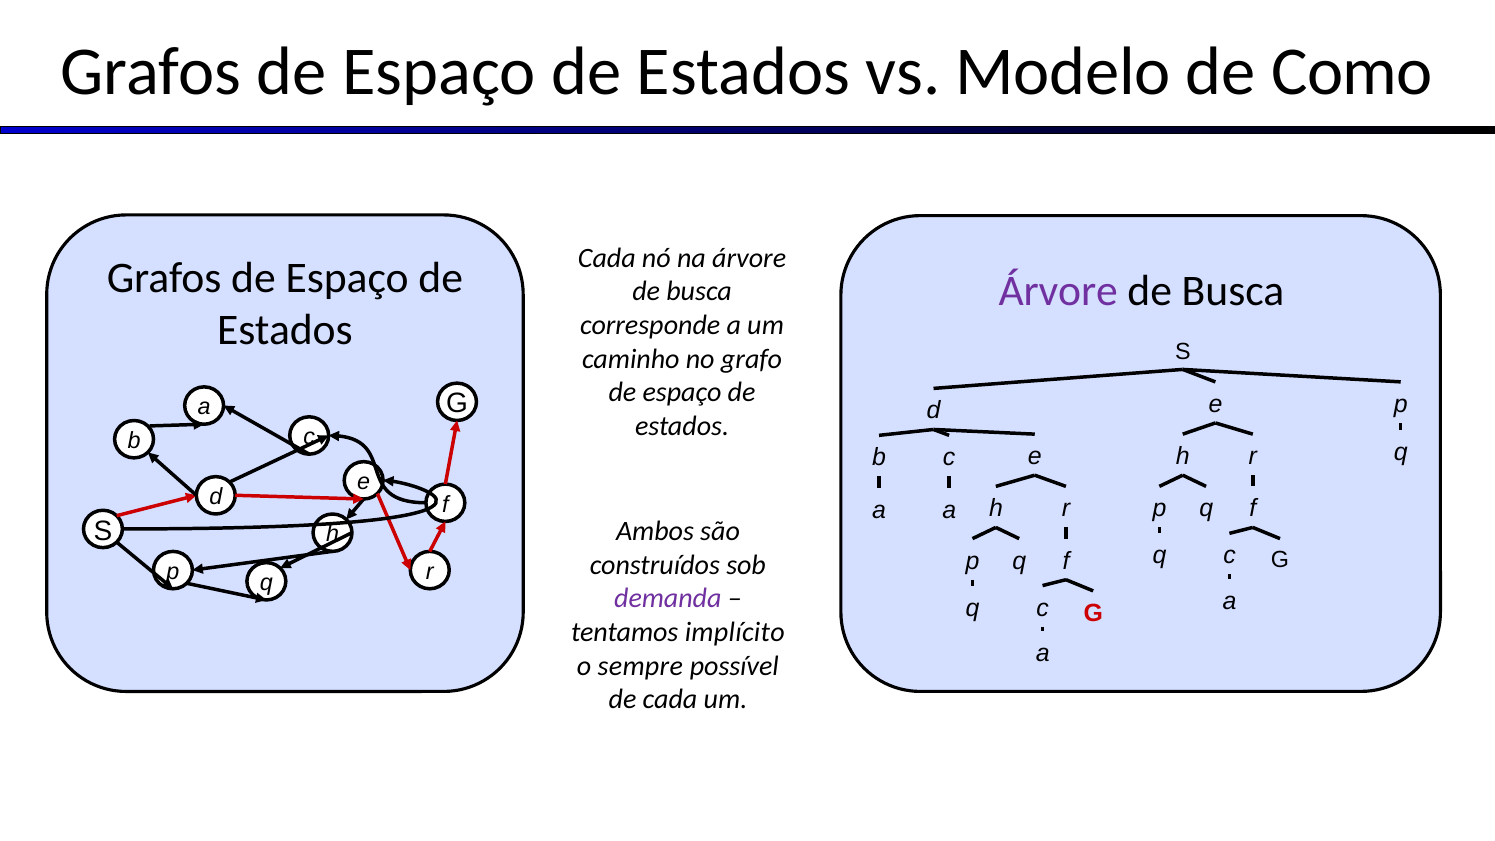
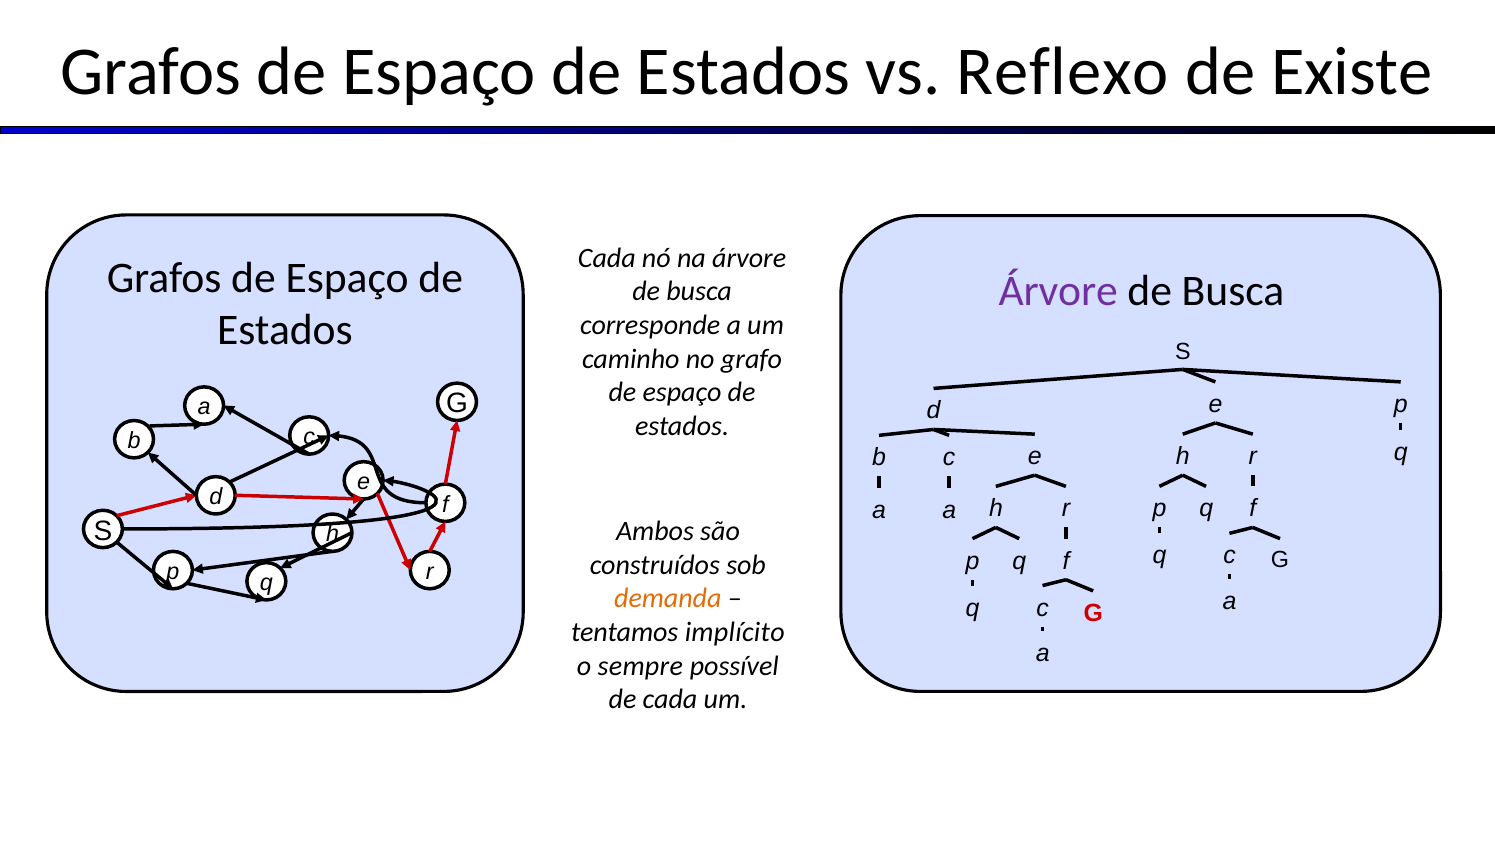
Modelo: Modelo -> Reflexo (1063, 72)
Como: Como -> Existe (1352, 72)
demanda colour: purple -> orange (668, 598)
